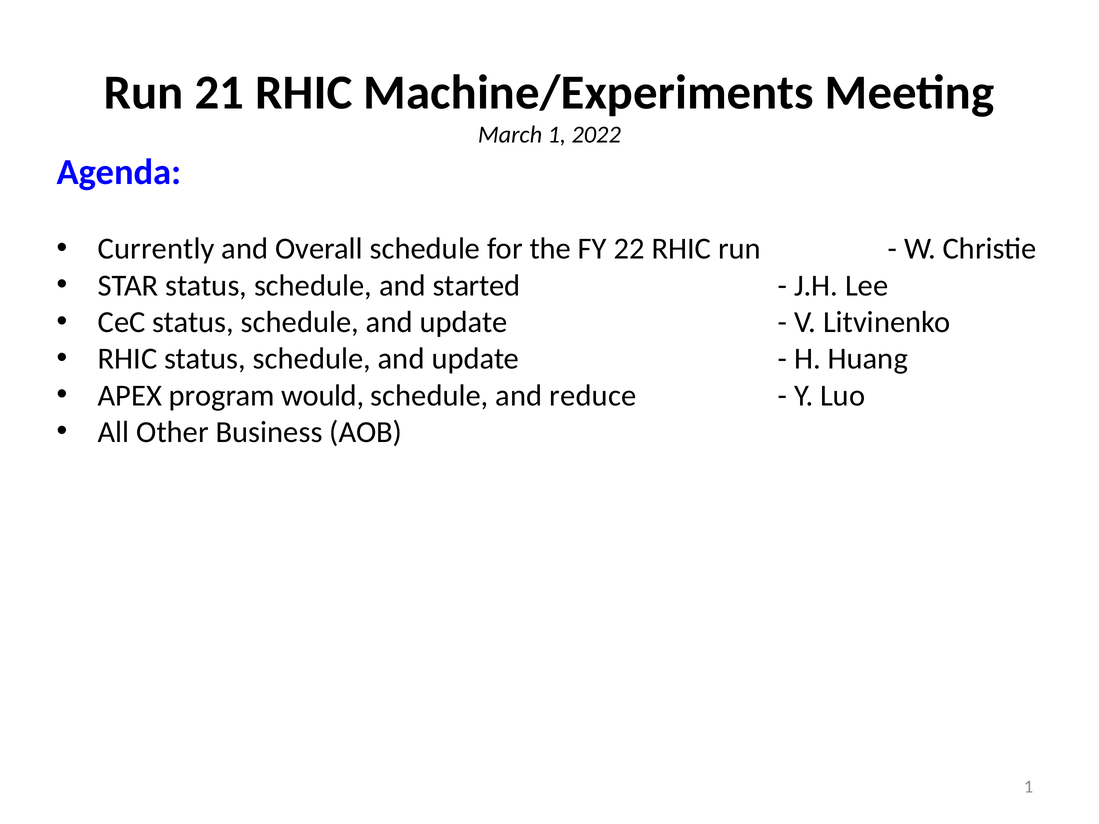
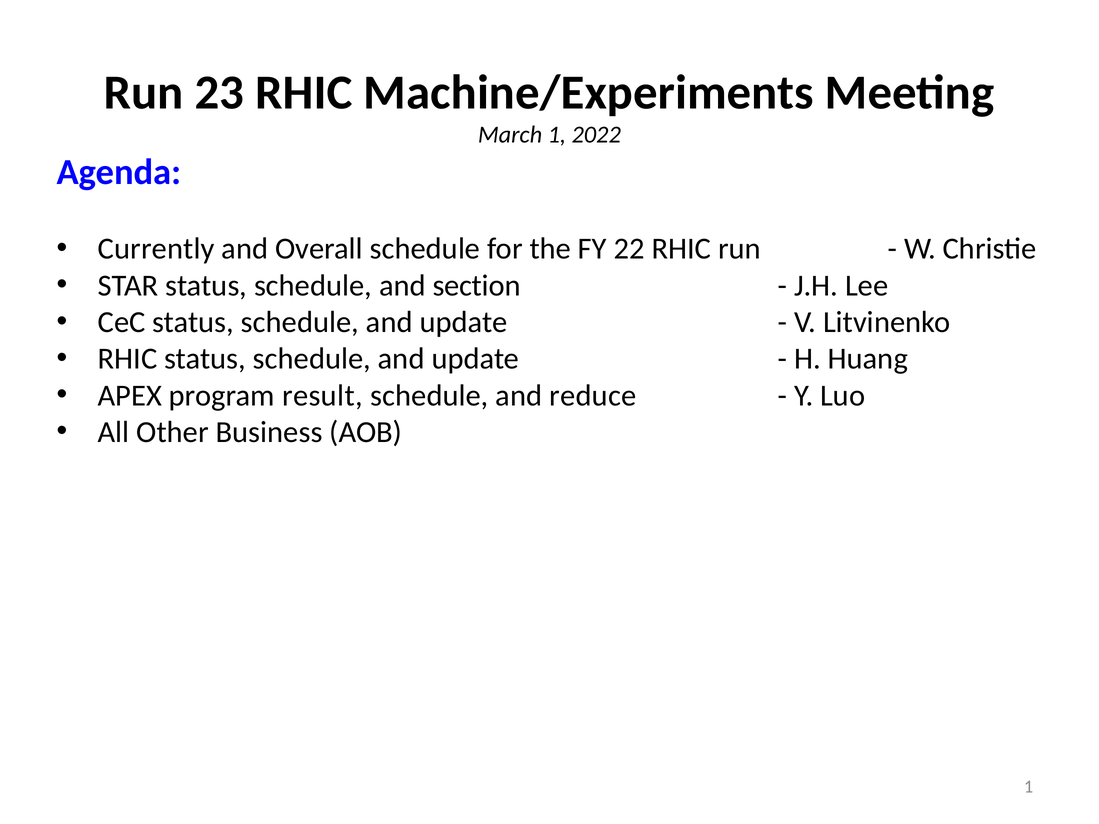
21: 21 -> 23 (219, 93)
started: started -> section (477, 286)
would: would -> result (322, 396)
